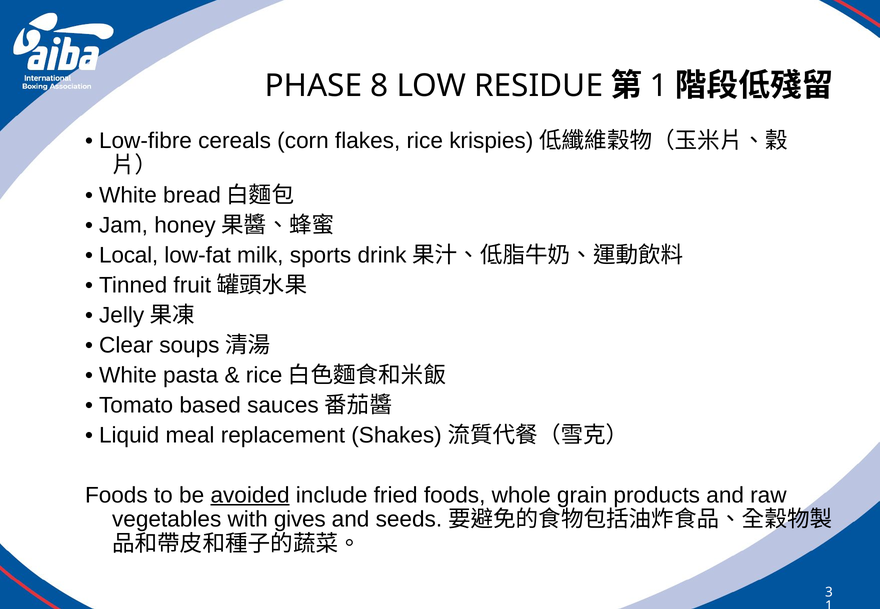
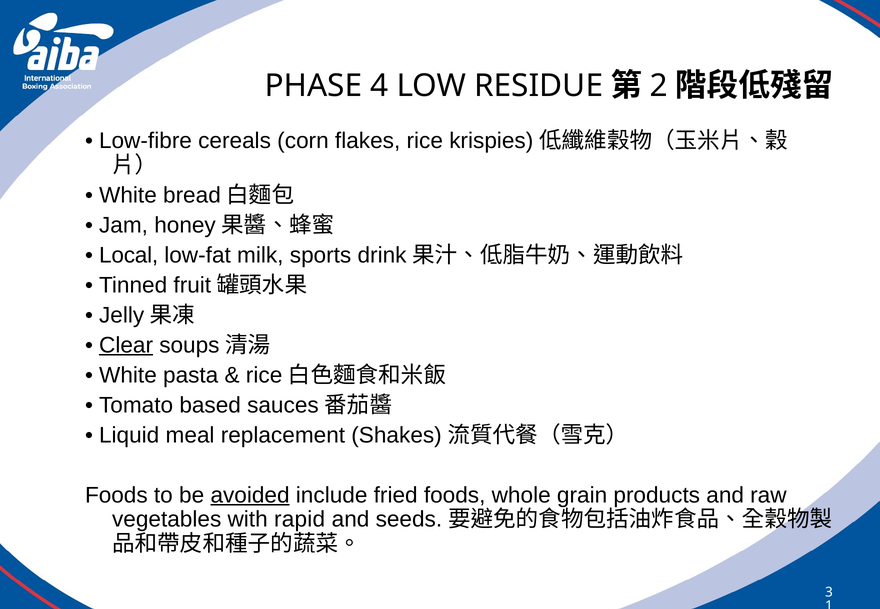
PHASE 8: 8 -> 4 (379, 86)
1: 1 -> 2 (659, 86)
Clear underline: none -> present (126, 345)
gives: gives -> rapid (300, 520)
